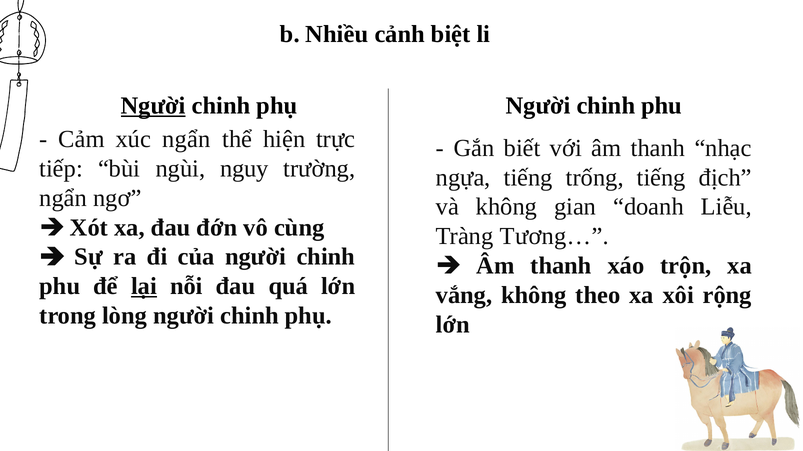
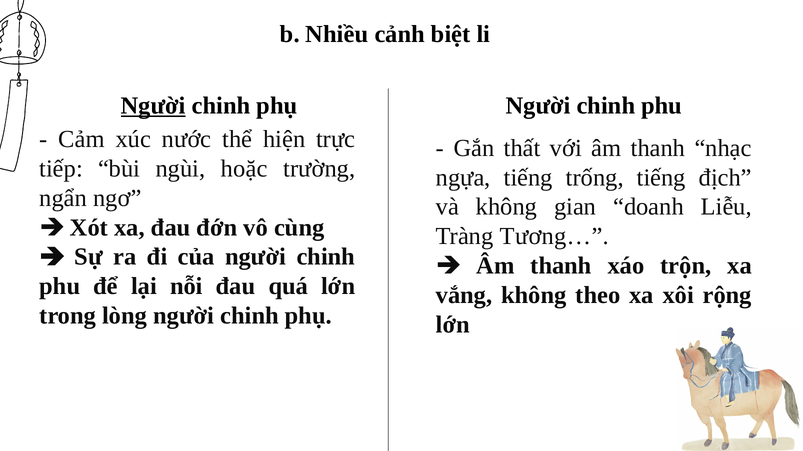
xúc ngẩn: ngẩn -> nước (187, 139)
biết: biết -> thất (522, 148)
nguy: nguy -> hoặc (244, 169)
lại underline: present -> none (144, 287)
